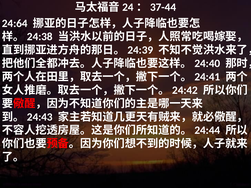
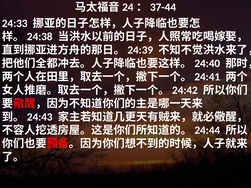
24:64: 24:64 -> 24:33 (15, 23)
